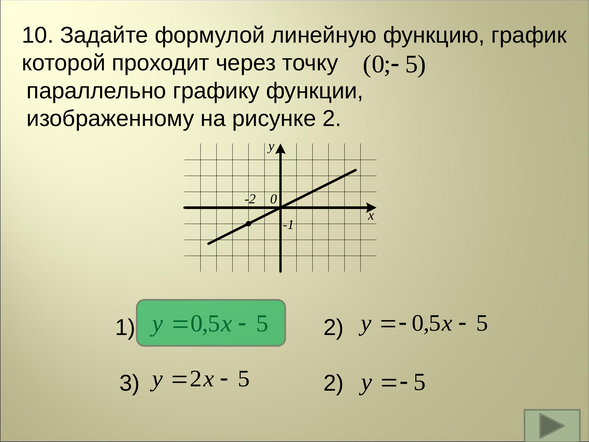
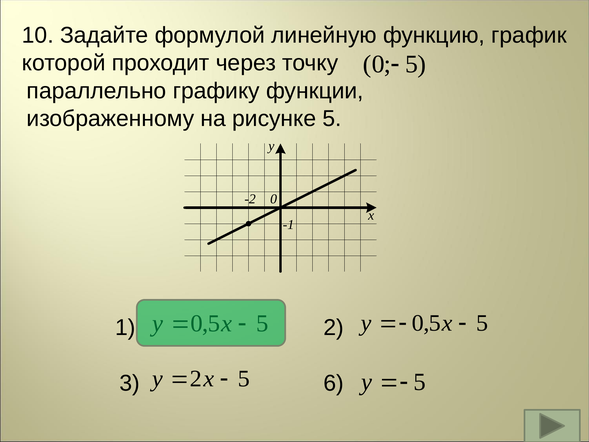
рисунке 2: 2 -> 5 (332, 119)
3 2: 2 -> 6 (334, 383)
